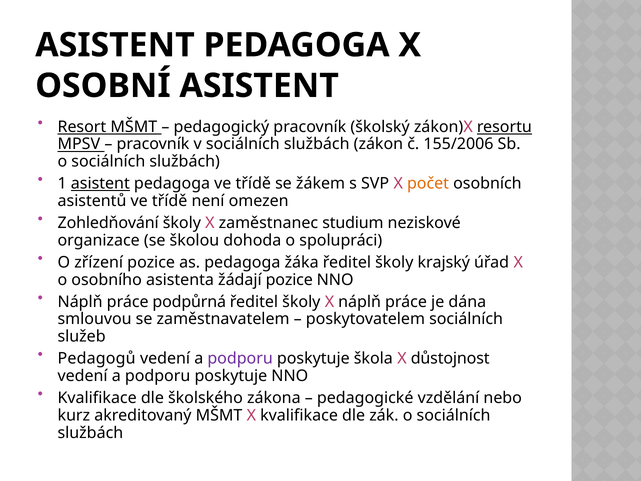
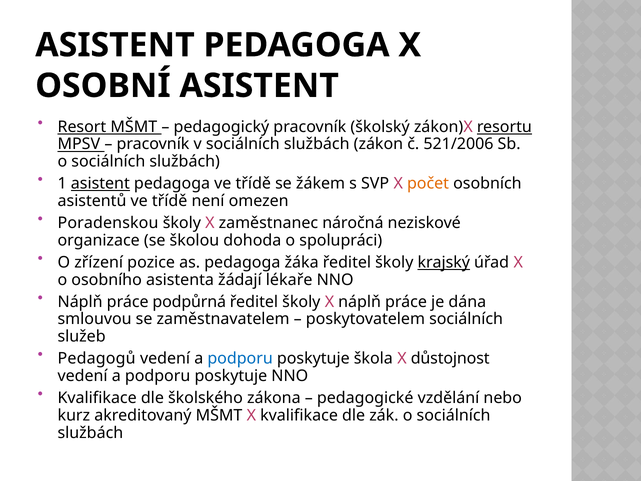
155/2006: 155/2006 -> 521/2006 (458, 144)
Zohledňování: Zohledňování -> Poradenskou (108, 223)
studium: studium -> náročná (353, 223)
krajský underline: none -> present (444, 262)
žádají pozice: pozice -> lékaře (289, 280)
podporu colour: purple -> blue (240, 358)
